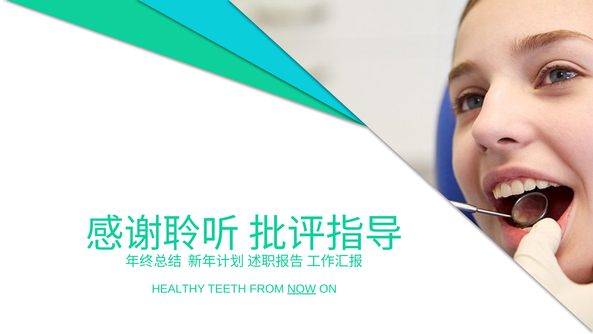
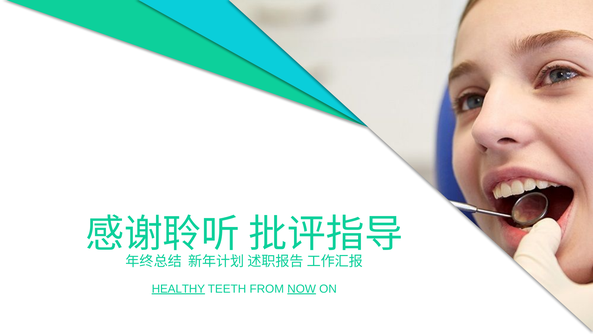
HEALTHY underline: none -> present (178, 288)
